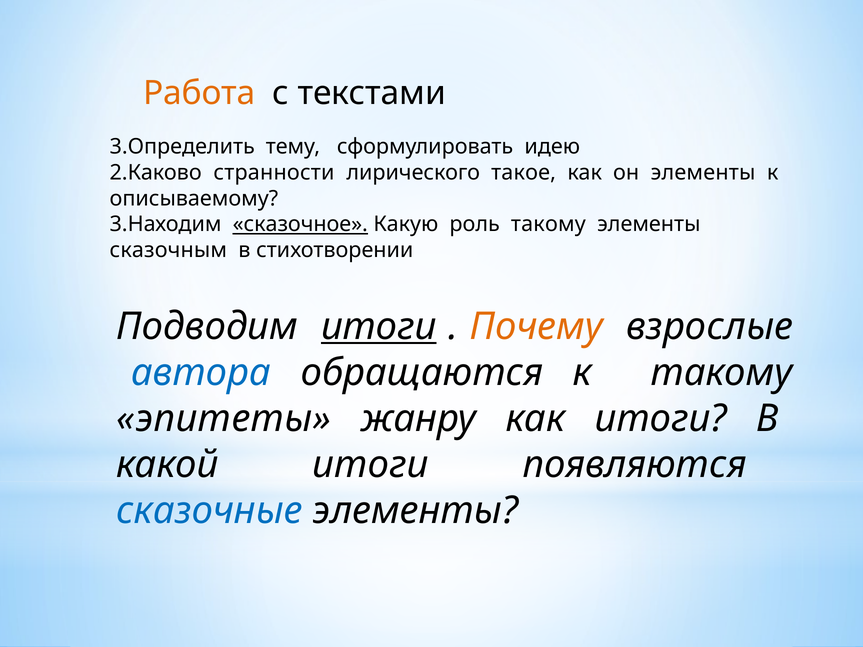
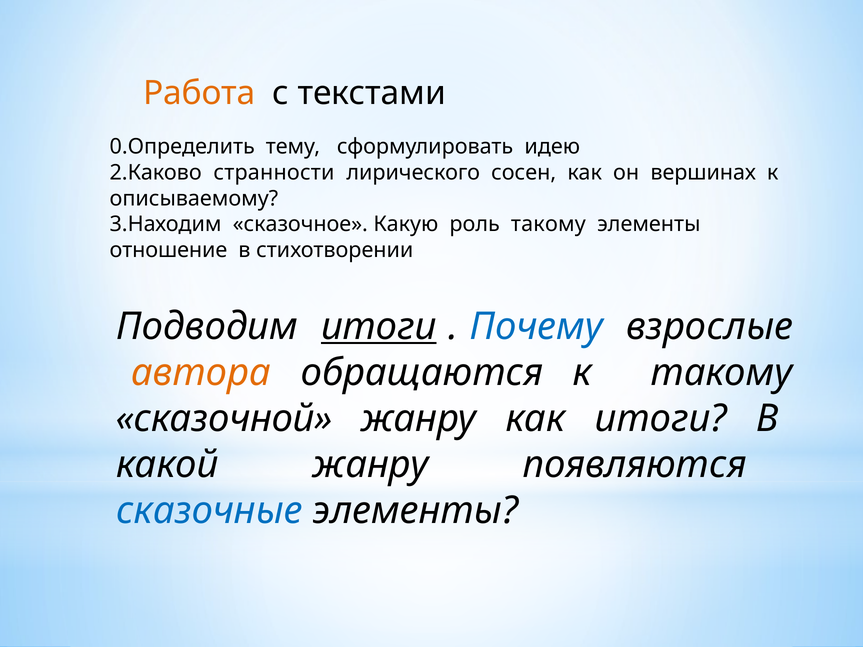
3.Определить: 3.Определить -> 0.Определить (182, 147)
такое: такое -> сосен (524, 173)
он элементы: элементы -> вершинах (703, 173)
сказочное underline: present -> none (300, 224)
сказочным: сказочным -> отношение (168, 250)
Почему colour: orange -> blue (536, 327)
автора colour: blue -> orange (201, 373)
эпитеты: эпитеты -> сказочной (224, 419)
какой итоги: итоги -> жанру (371, 465)
